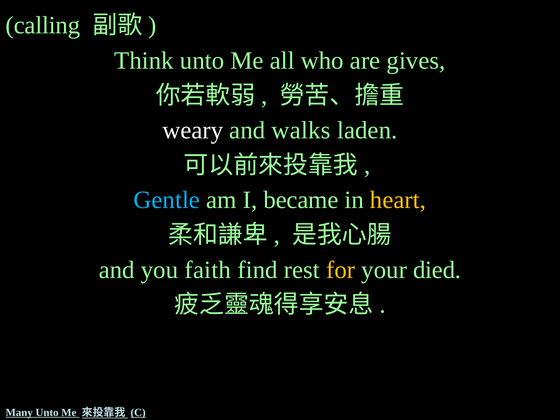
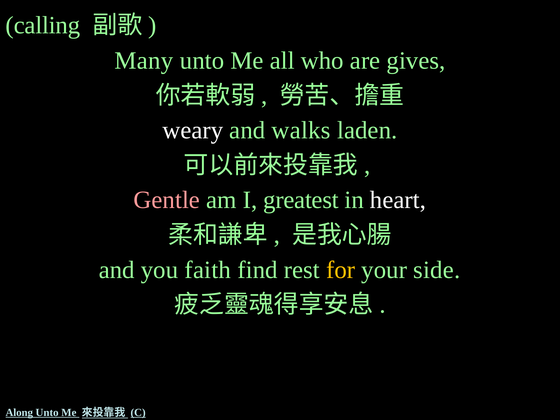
Think: Think -> Many (144, 61)
Gentle colour: light blue -> pink (167, 200)
became: became -> greatest (301, 200)
heart colour: yellow -> white (398, 200)
died: died -> side (437, 270)
Many: Many -> Along (19, 413)
